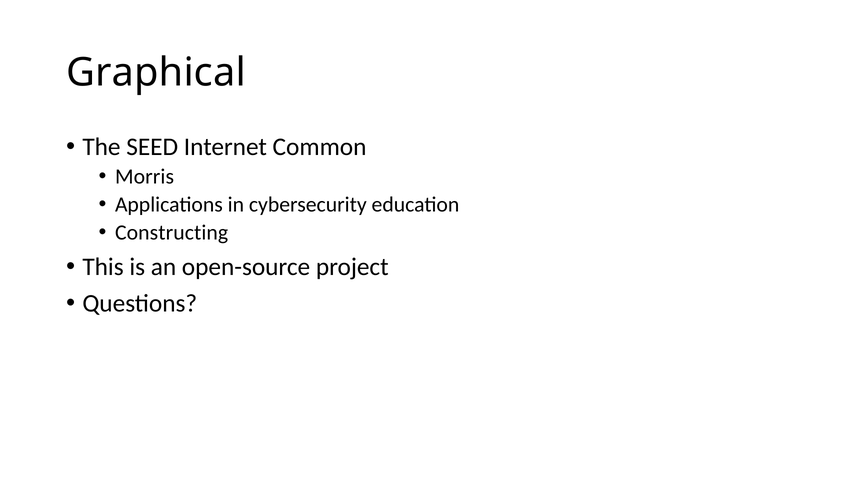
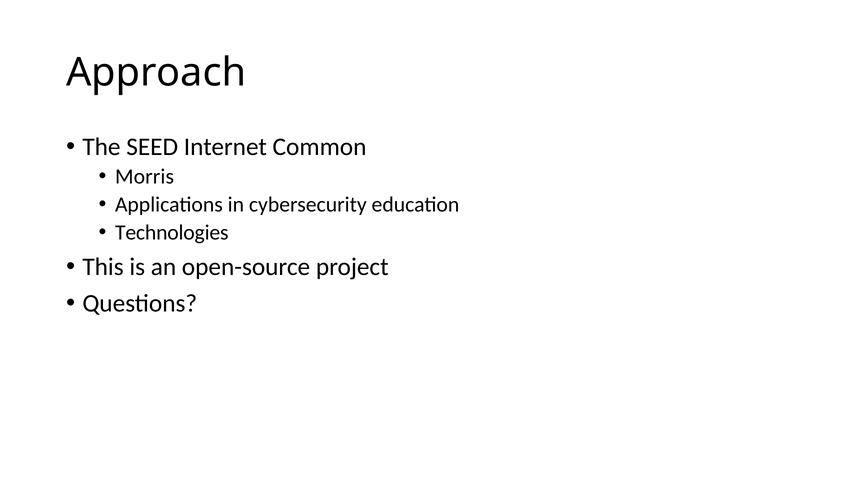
Graphical: Graphical -> Approach (156, 73)
Constructing: Constructing -> Technologies (172, 233)
